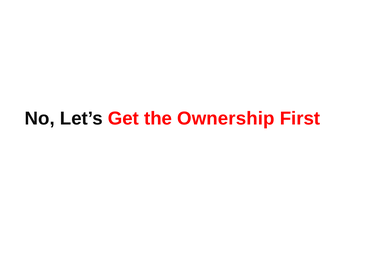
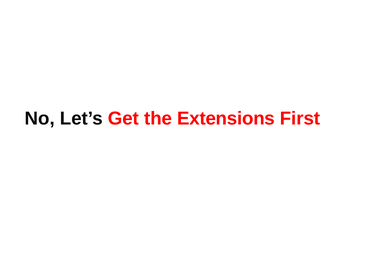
Ownership: Ownership -> Extensions (226, 118)
